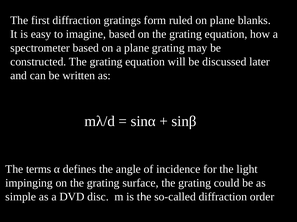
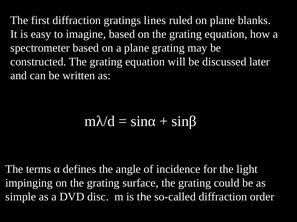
form: form -> lines (155, 20)
